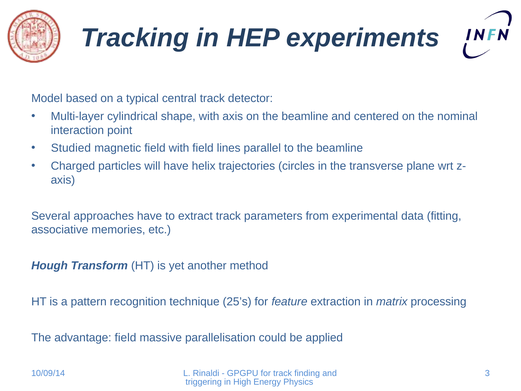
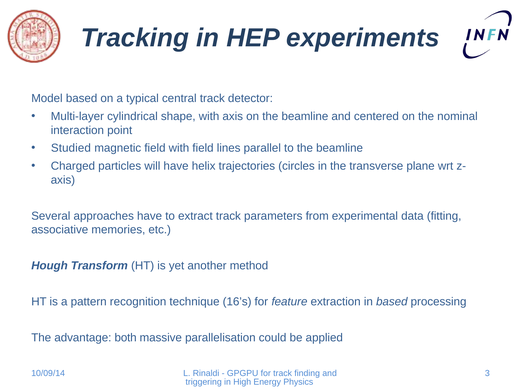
25’s: 25’s -> 16’s (237, 301)
in matrix: matrix -> based (392, 301)
advantage field: field -> both (126, 337)
